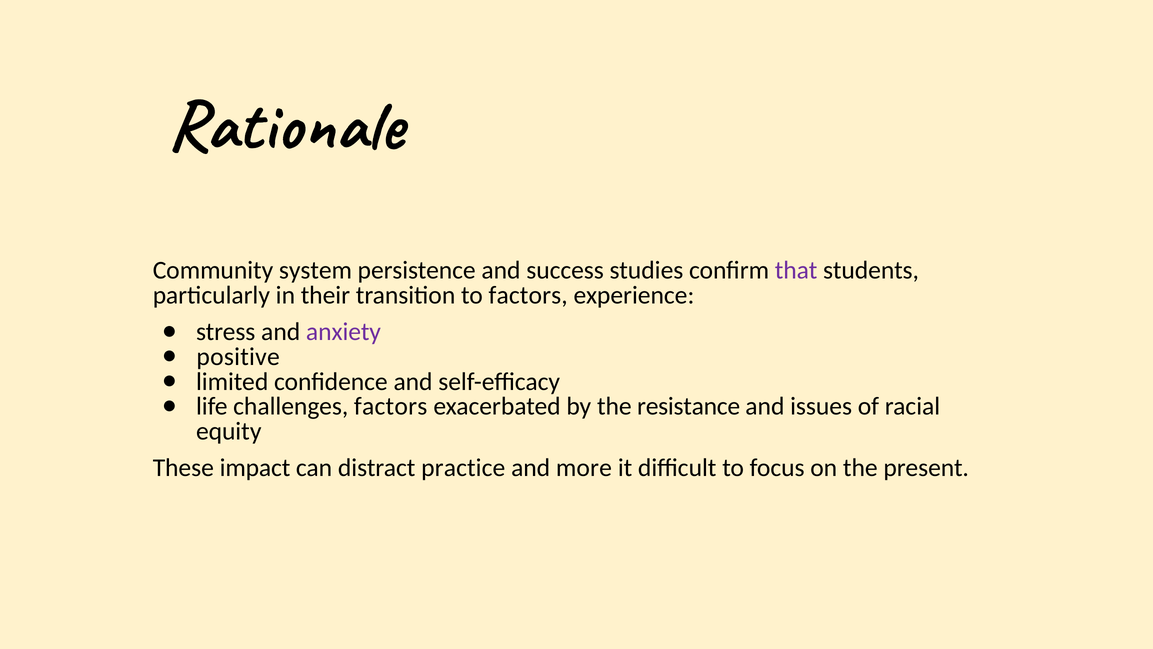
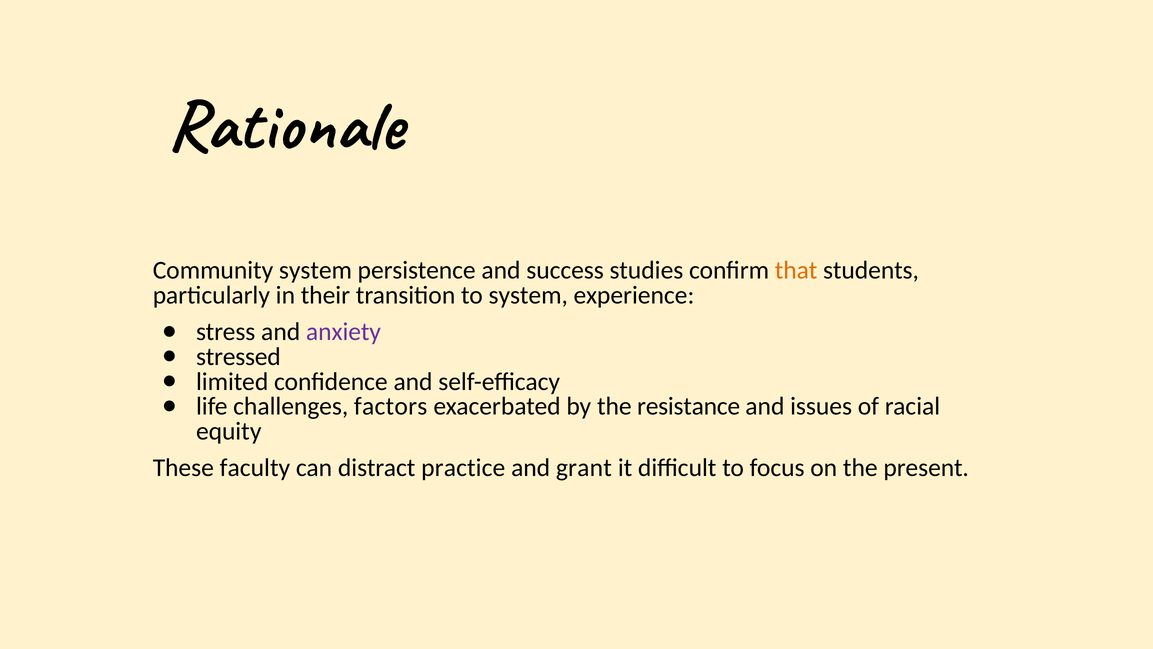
that colour: purple -> orange (796, 270)
to factors: factors -> system (528, 295)
positive: positive -> stressed (238, 356)
impact: impact -> faculty (255, 467)
more: more -> grant (584, 467)
